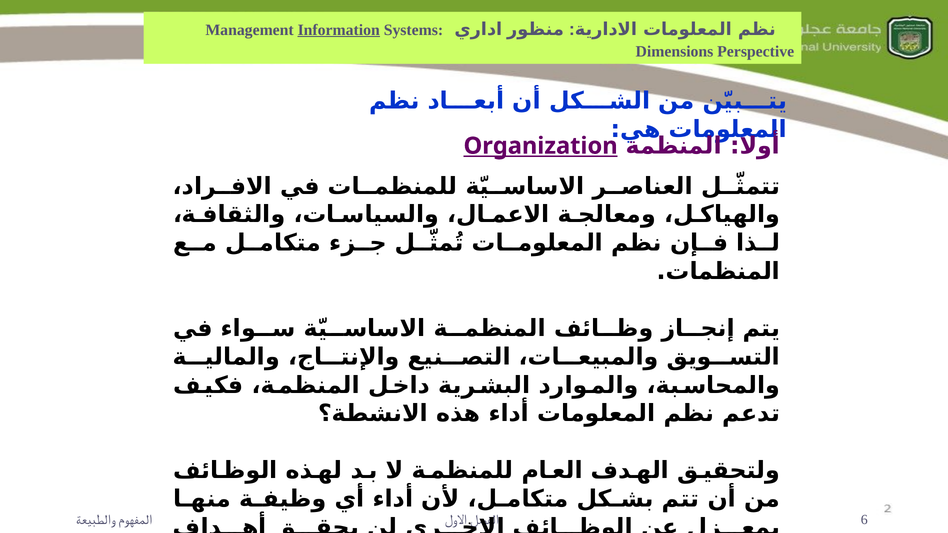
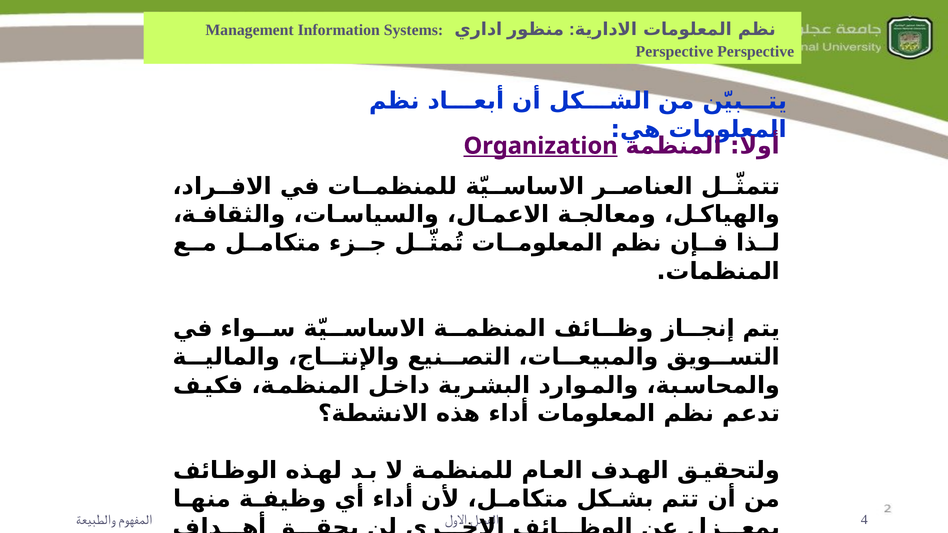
Information underline: present -> none (339, 30)
Dimensions: Dimensions -> Perspective (674, 52)
6: 6 -> 4 (864, 520)
